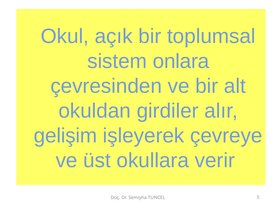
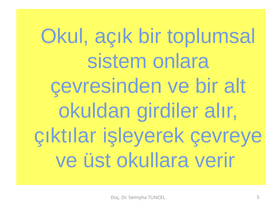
gelişim: gelişim -> çıktılar (65, 136)
